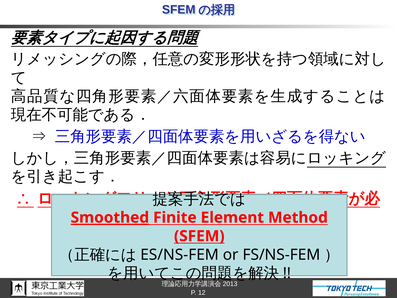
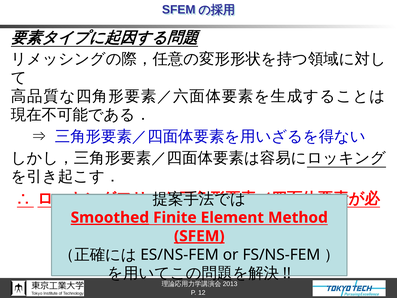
SFEM underline: none -> present (199, 236)
